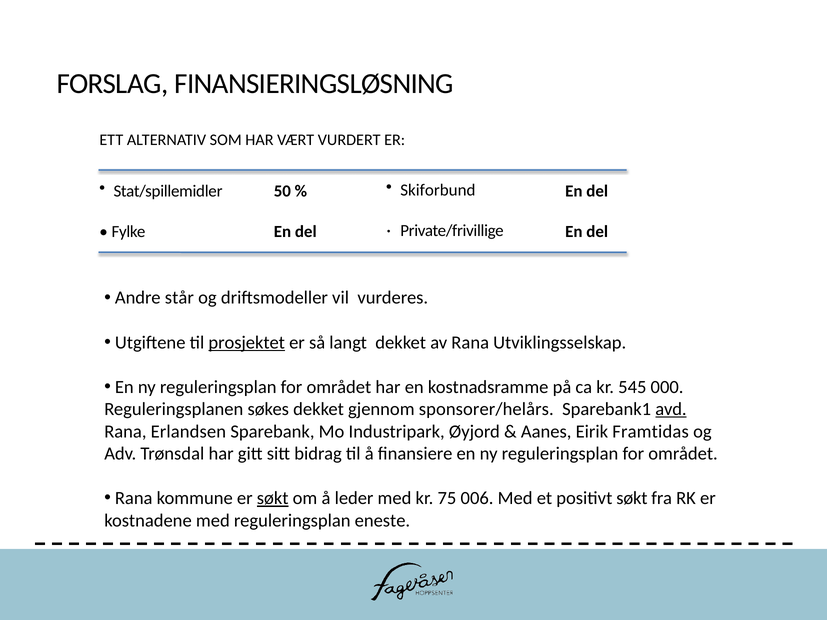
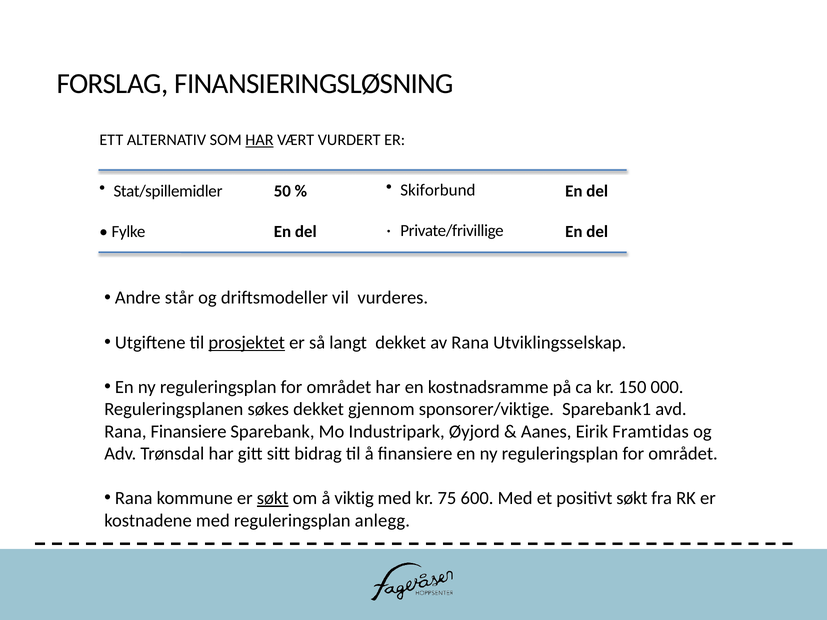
HAR underline: none -> present (259, 140)
545: 545 -> 150 (632, 387)
sponsorer/helårs: sponsorer/helårs -> sponsorer/viktige (486, 409)
avd underline: present -> none (671, 409)
Rana Erlandsen: Erlandsen -> Finansiere (189, 432)
leder: leder -> viktig (354, 498)
006: 006 -> 600 (477, 498)
eneste: eneste -> anlegg (382, 521)
